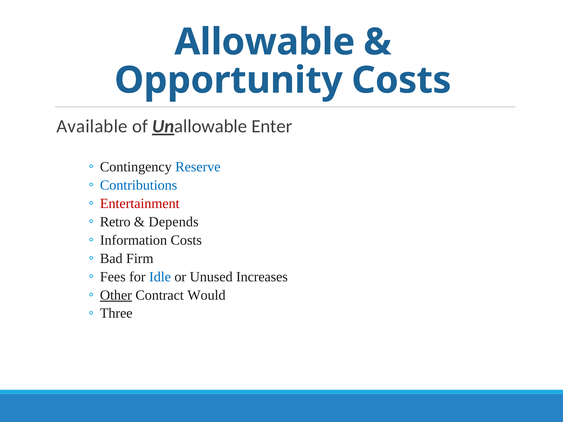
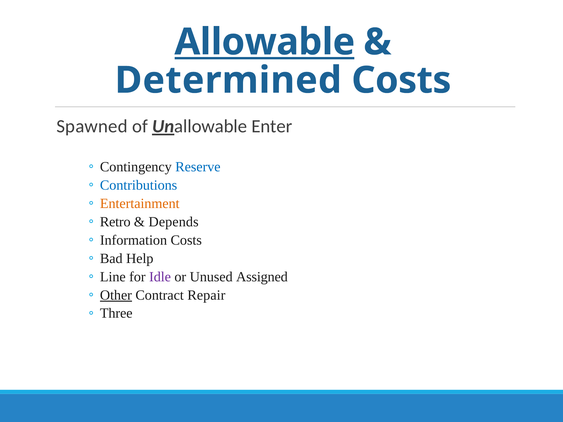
Allowable underline: none -> present (265, 42)
Opportunity: Opportunity -> Determined (228, 80)
Available: Available -> Spawned (92, 126)
Entertainment colour: red -> orange (140, 204)
Firm: Firm -> Help (140, 259)
Fees: Fees -> Line (113, 277)
Idle colour: blue -> purple (160, 277)
Increases: Increases -> Assigned (262, 277)
Would: Would -> Repair (206, 295)
